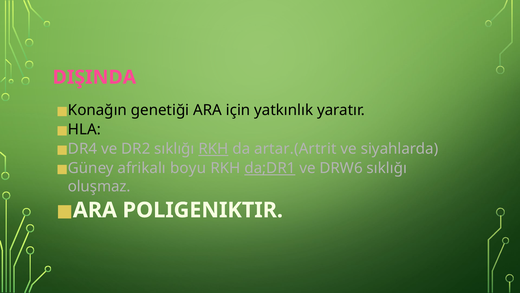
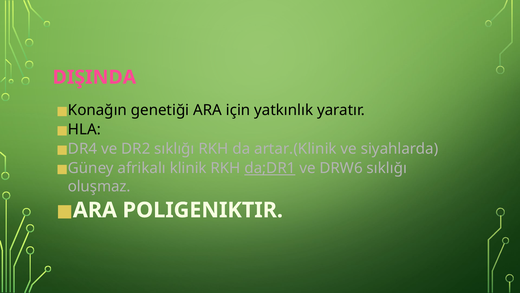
RKH underline: present -> none (213, 149)
artar.(Artrit: artar.(Artrit -> artar.(Klinik (295, 149)
boyu: boyu -> klinik (188, 168)
